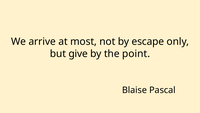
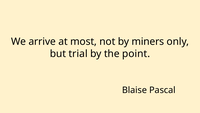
escape: escape -> miners (148, 41)
give: give -> trial (78, 53)
